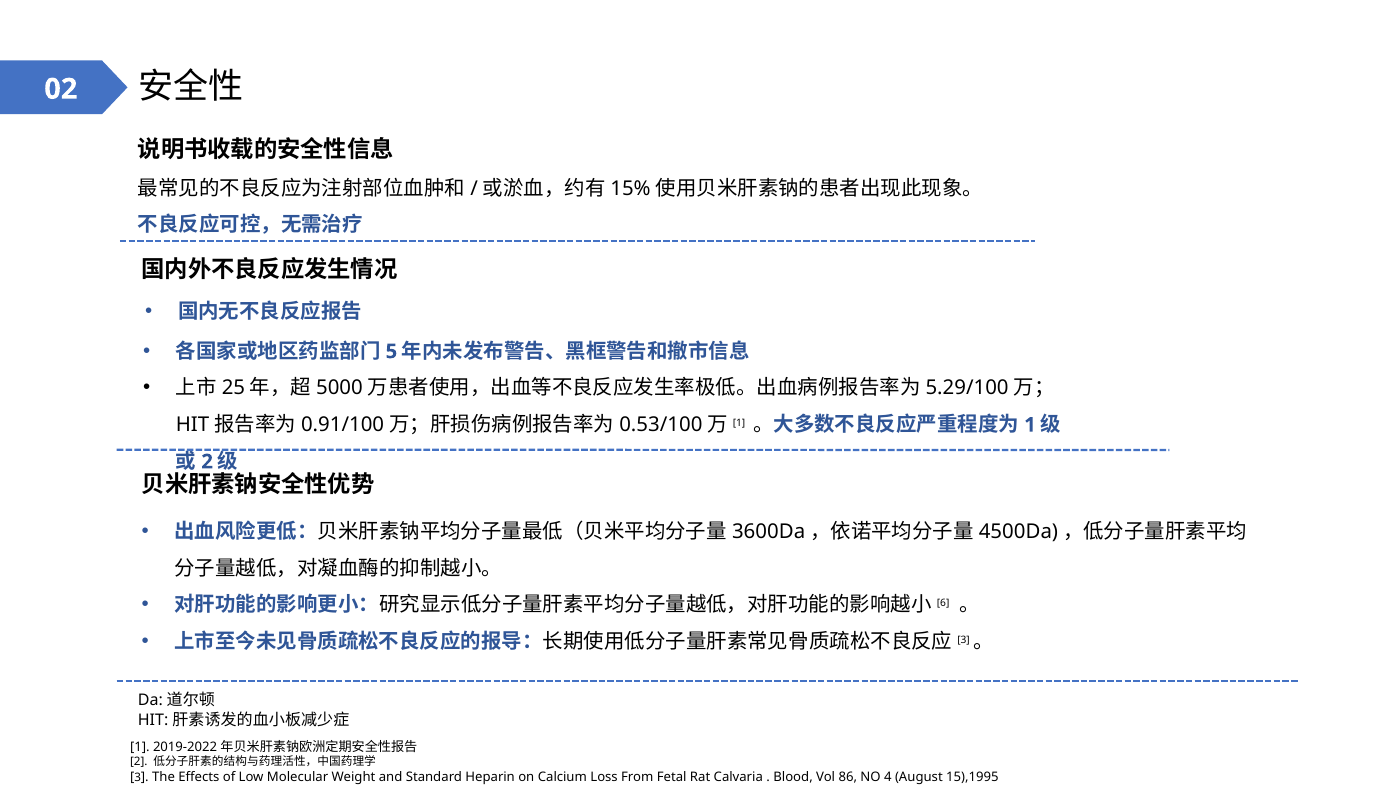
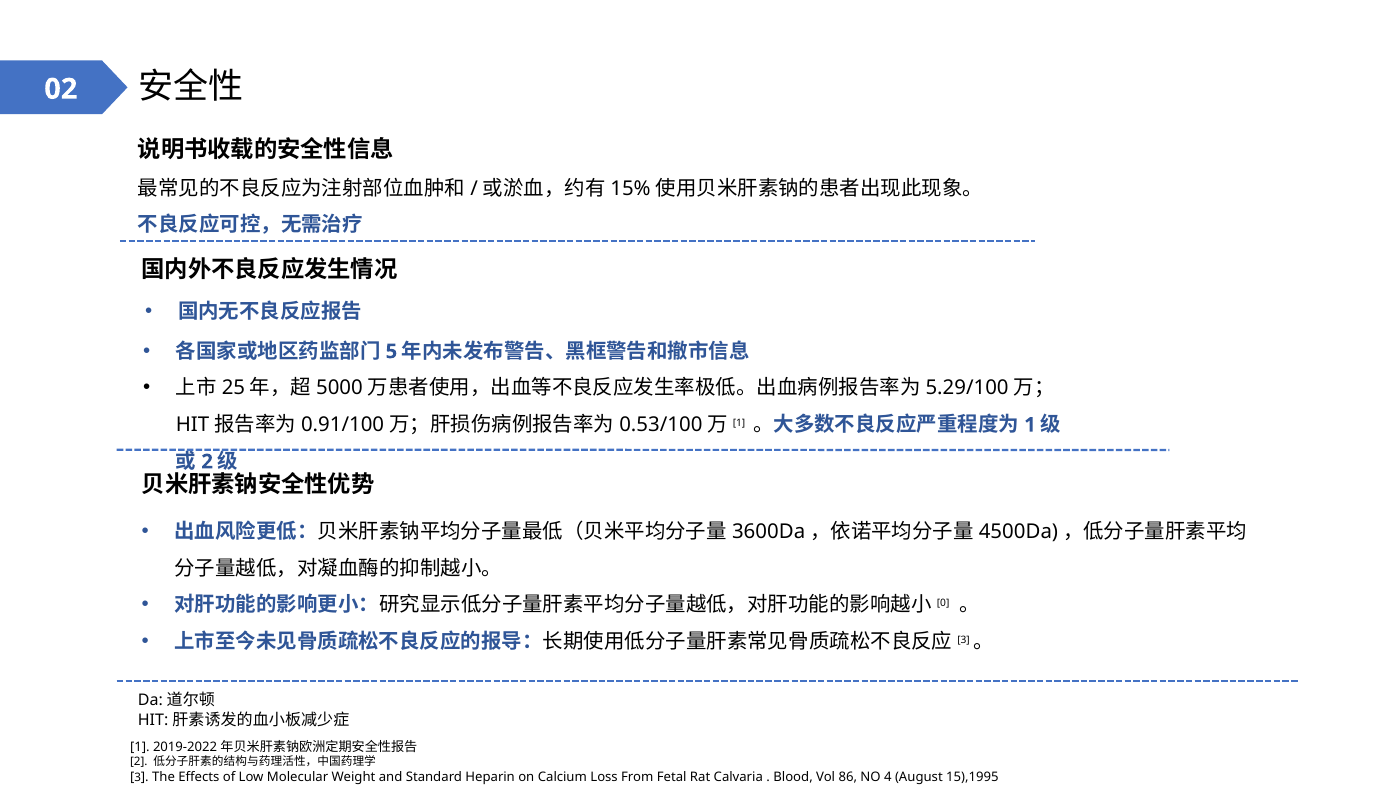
6: 6 -> 0 (943, 604)
